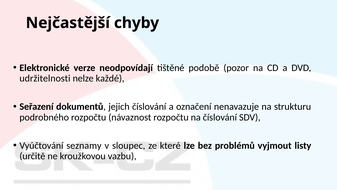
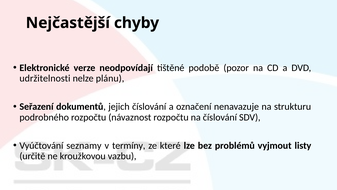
každé: každé -> plánu (110, 78)
sloupec: sloupec -> termíny (129, 145)
